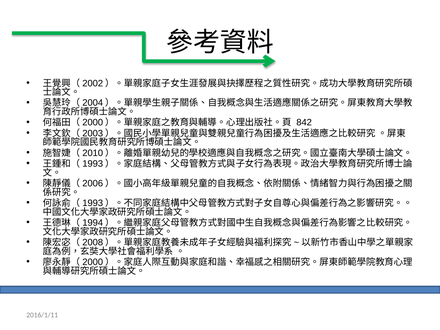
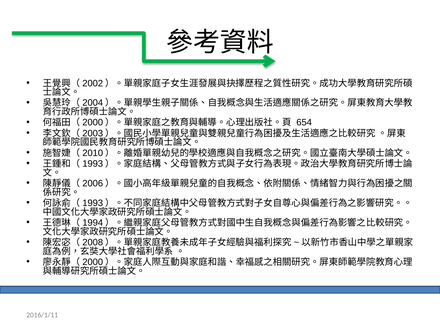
842: 842 -> 654 (304, 123)
